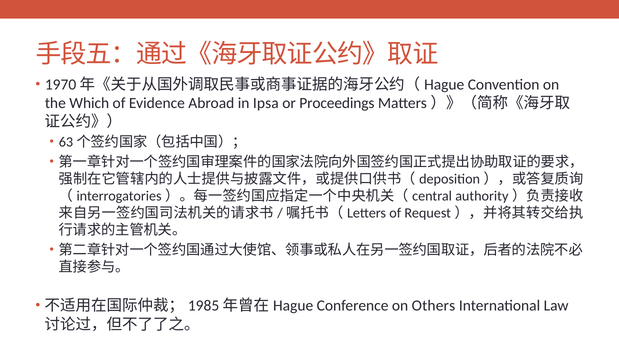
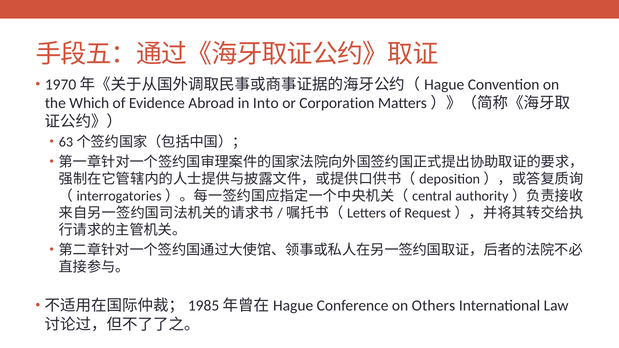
Ipsa: Ipsa -> Into (266, 103)
Proceedings: Proceedings -> Corporation (337, 103)
